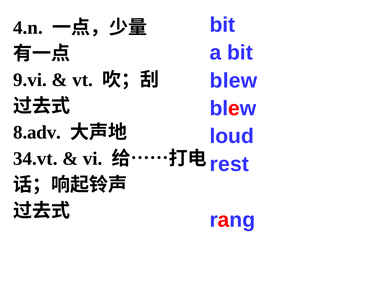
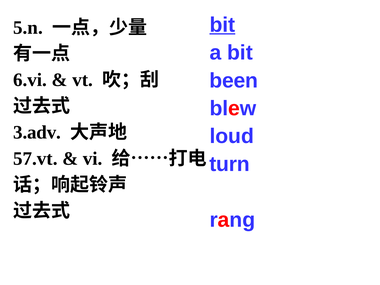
bit underline: none -> present (222, 25)
4.n: 4.n -> 5.n (28, 27)
blew: blew -> been (234, 81)
9.vi: 9.vi -> 6.vi (30, 80)
8.adv: 8.adv -> 3.adv (37, 132)
34.vt: 34.vt -> 57.vt (35, 159)
rest: rest -> turn (230, 164)
